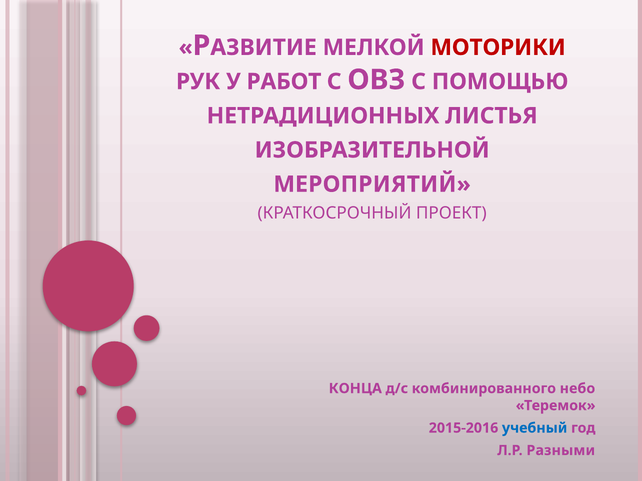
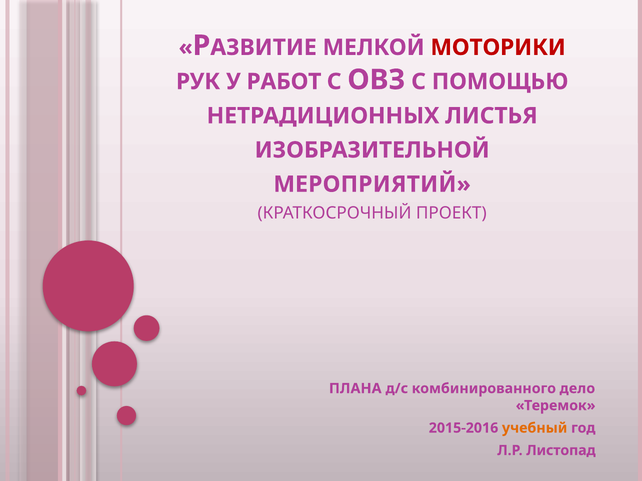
КОНЦА: КОНЦА -> ПЛАНА (355, 389)
небо: небо -> дело (577, 389)
учебный colour: blue -> orange (535, 428)
Разными: Разными -> Листопад (561, 451)
